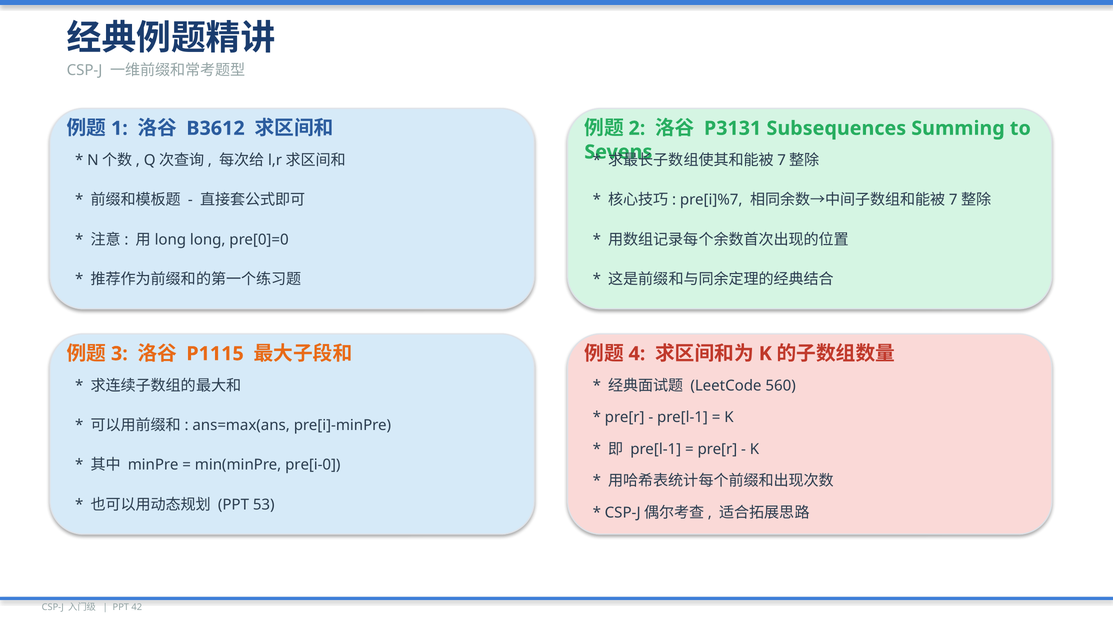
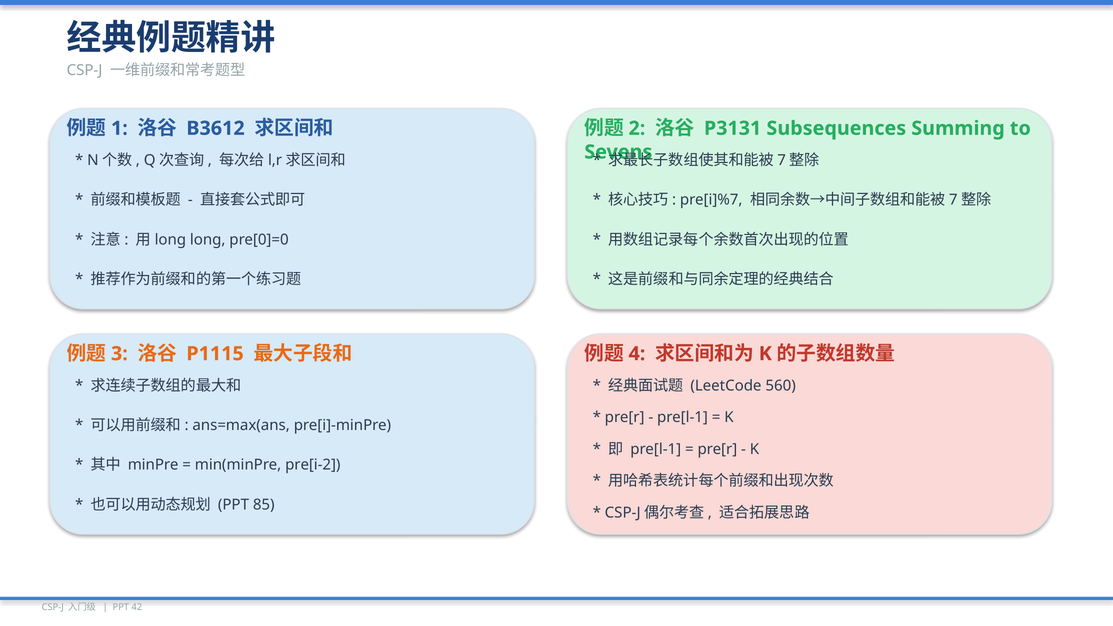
pre[i-0: pre[i-0 -> pre[i-2 (313, 465)
53: 53 -> 85 (264, 505)
